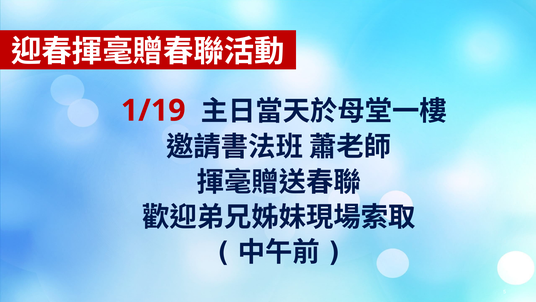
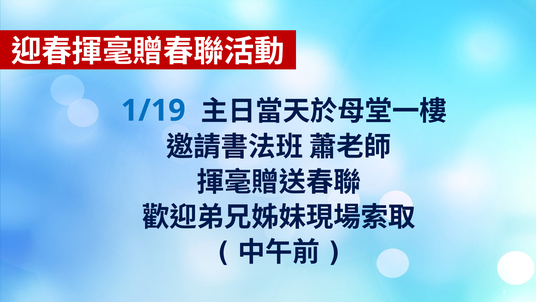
1/19 colour: red -> blue (153, 110)
